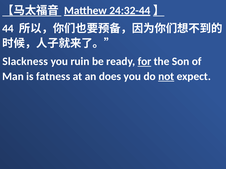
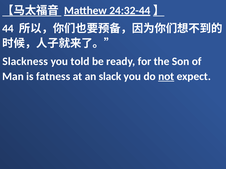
ruin: ruin -> told (80, 62)
for underline: present -> none (144, 62)
does: does -> slack (110, 77)
